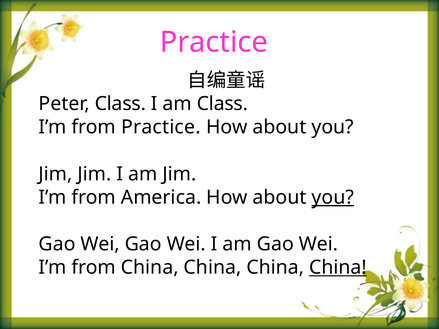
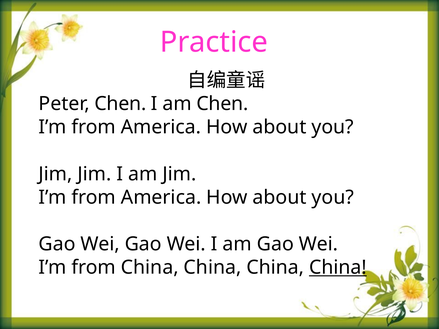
Peter Class: Class -> Chen (120, 104)
am Class: Class -> Chen (222, 104)
Practice: Practice -> America (161, 127)
you underline: present -> none (333, 197)
